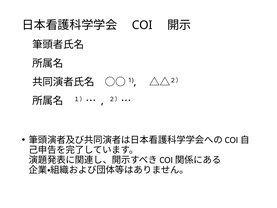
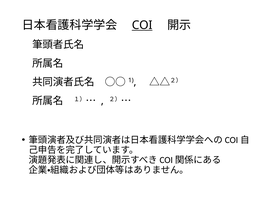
COI underline: none -> present (142, 25)
